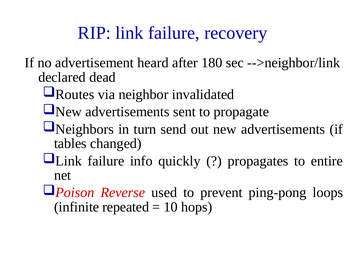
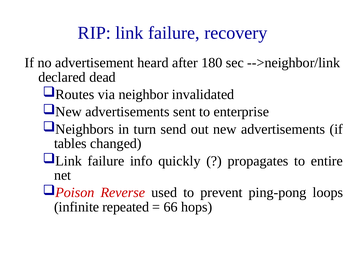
propagate: propagate -> enterprise (241, 112)
10: 10 -> 66 (171, 207)
